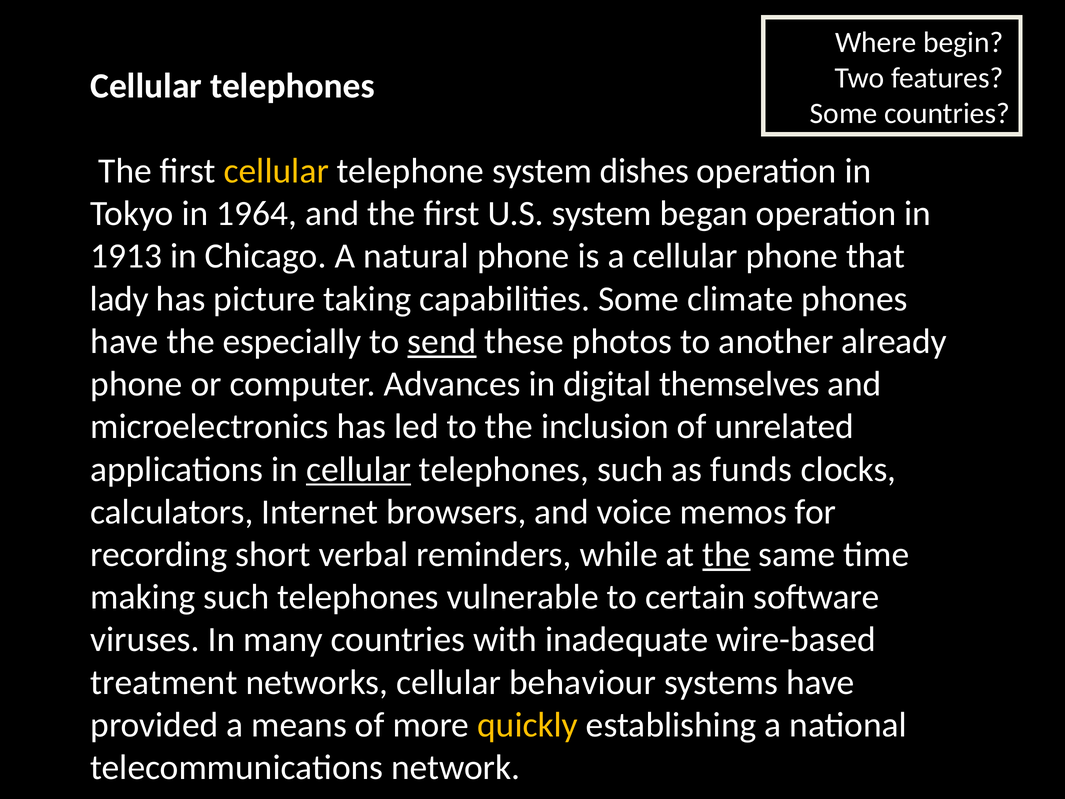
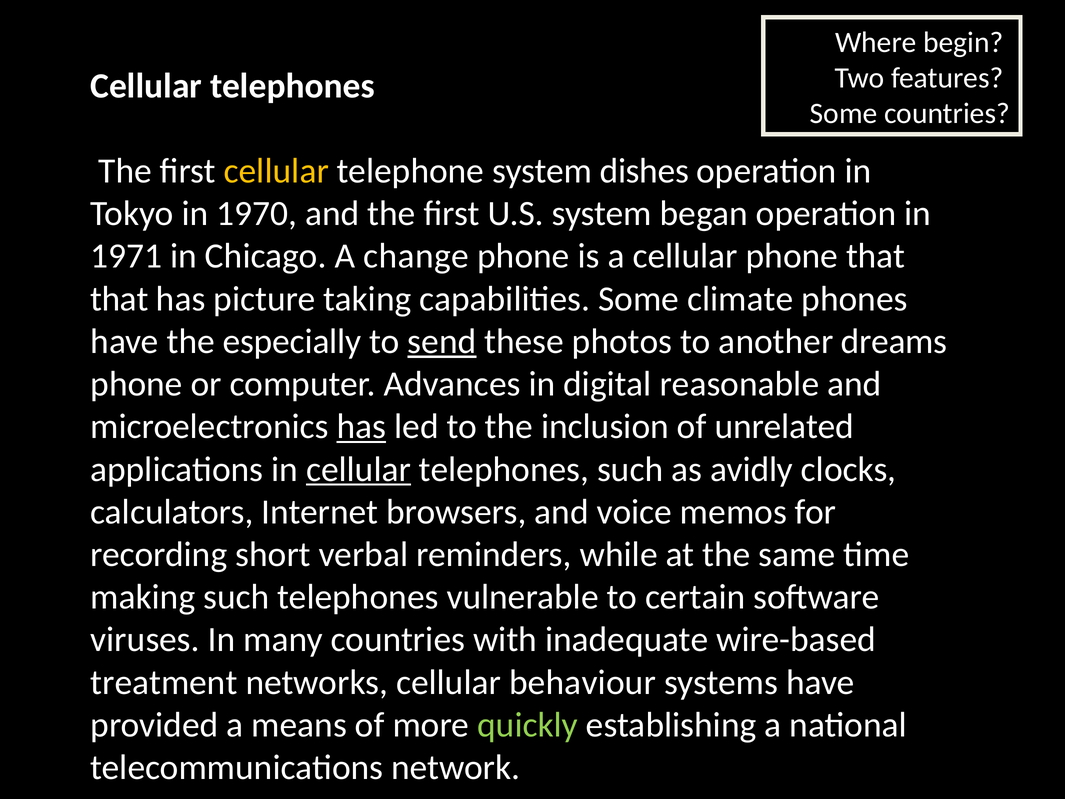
1964: 1964 -> 1970 (257, 214)
1913: 1913 -> 1971 (126, 256)
natural: natural -> change (416, 256)
lady: lady -> that (119, 299)
already: already -> dreams (894, 341)
themselves: themselves -> reasonable (739, 384)
has underline: none -> present (361, 427)
funds: funds -> avidly (752, 469)
the underline: present -> none (726, 554)
quickly colour: yellow -> light green (528, 725)
